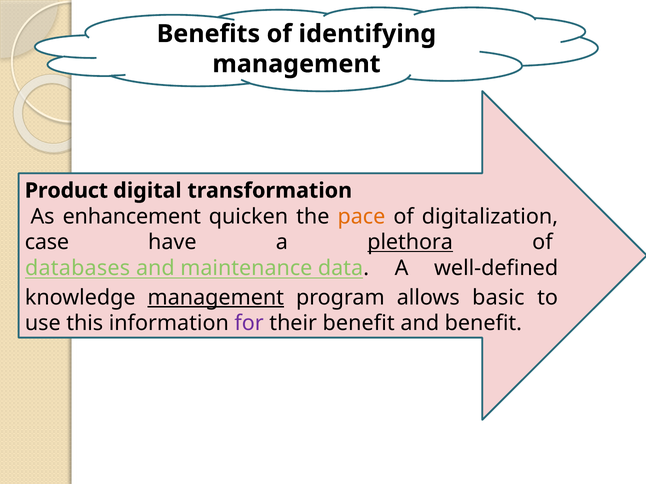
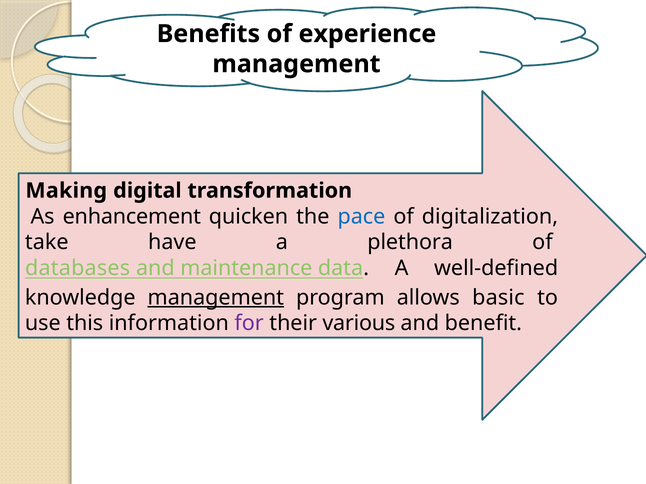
identifying: identifying -> experience (367, 34)
Product: Product -> Making (66, 191)
pace colour: orange -> blue (361, 217)
case: case -> take (47, 242)
plethora underline: present -> none (410, 242)
their benefit: benefit -> various (359, 324)
